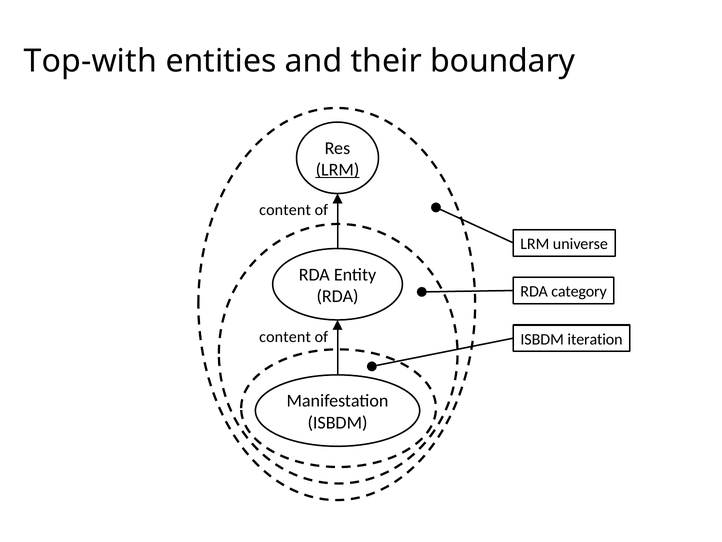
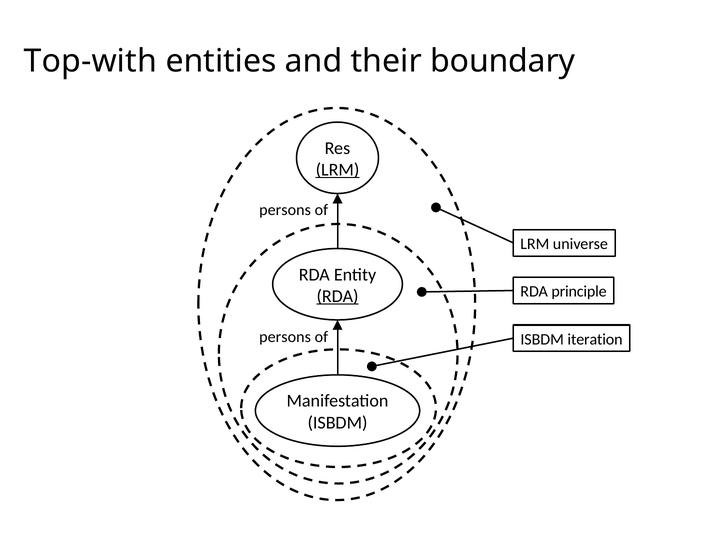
content: content -> persons (285, 210)
category: category -> principle (579, 291)
RDA underline: none -> present (338, 296)
content: content -> persons (285, 337)
